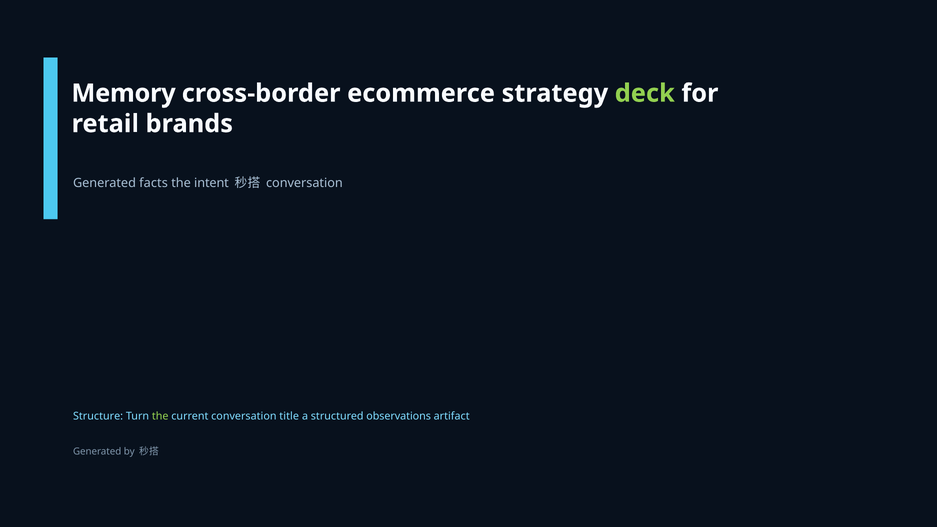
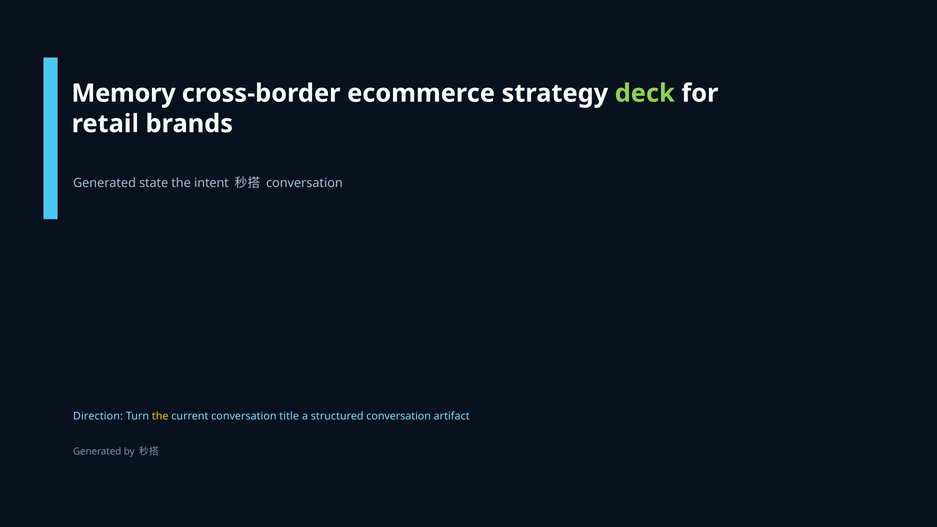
facts: facts -> state (154, 183)
Structure: Structure -> Direction (98, 416)
the colour: light green -> yellow (160, 416)
structured observations: observations -> conversation (399, 416)
